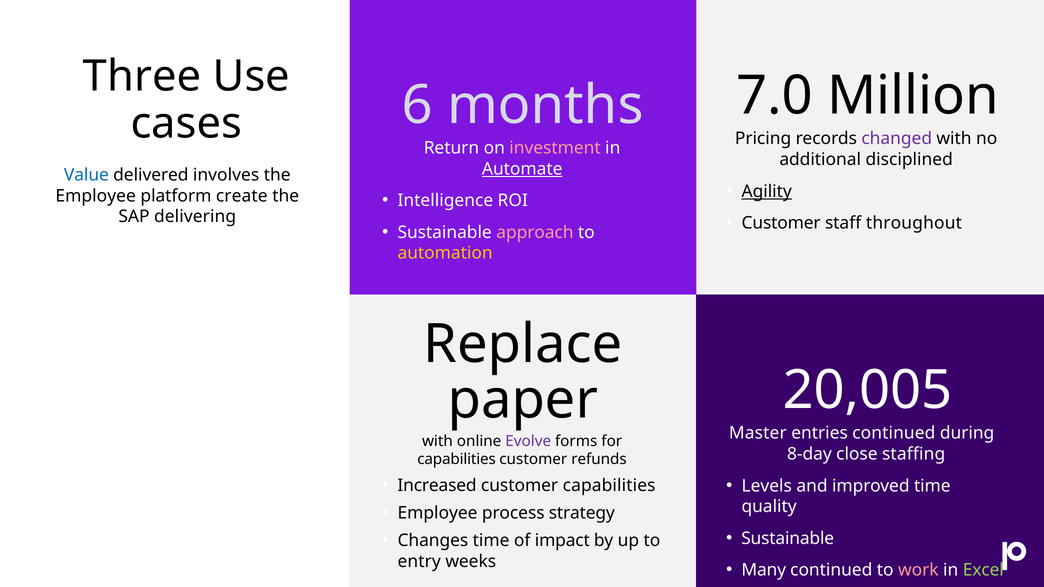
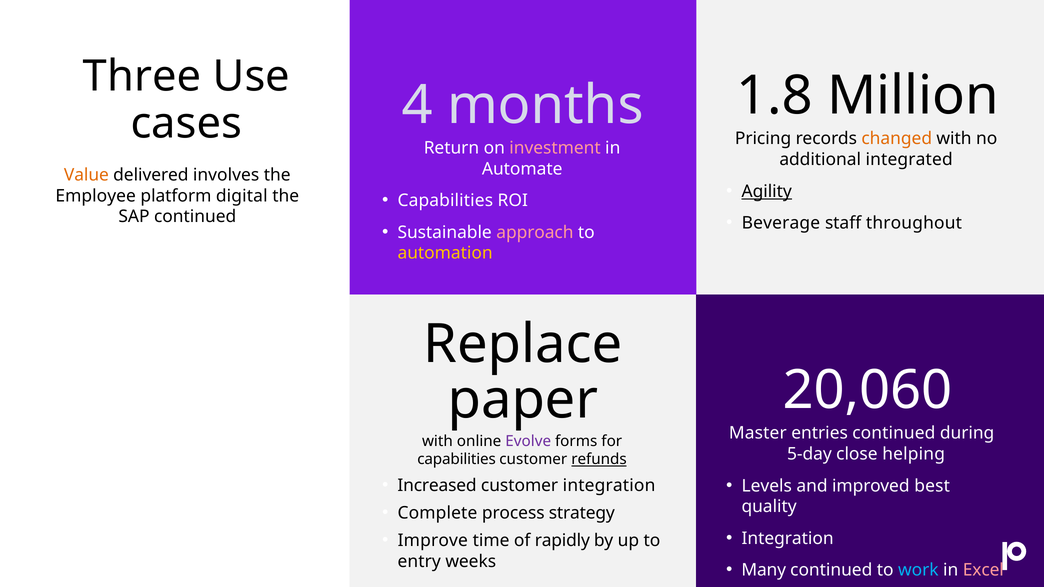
6: 6 -> 4 (417, 105)
7.0: 7.0 -> 1.8 (775, 96)
changed colour: purple -> orange (897, 139)
disciplined: disciplined -> integrated (909, 160)
Automate underline: present -> none (522, 169)
Value colour: blue -> orange (86, 175)
create: create -> digital (242, 196)
Intelligence: Intelligence -> Capabilities (445, 201)
SAP delivering: delivering -> continued (195, 217)
Customer: Customer -> Beverage (781, 223)
20,005: 20,005 -> 20,060 (868, 391)
8-day: 8-day -> 5-day (809, 454)
staffing: staffing -> helping (914, 454)
refunds underline: none -> present (599, 460)
customer capabilities: capabilities -> integration (609, 486)
improved time: time -> best (932, 486)
Employee: Employee -> Complete (437, 513)
Sustainable: Sustainable -> Integration (788, 539)
Changes: Changes -> Improve (433, 541)
impact: impact -> rapidly (562, 541)
work colour: pink -> light blue (918, 570)
Excel colour: light green -> pink (983, 570)
